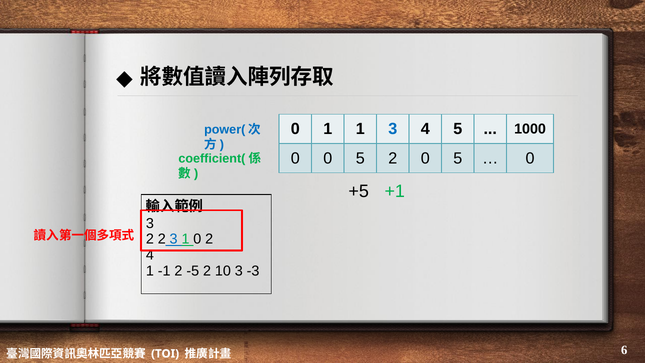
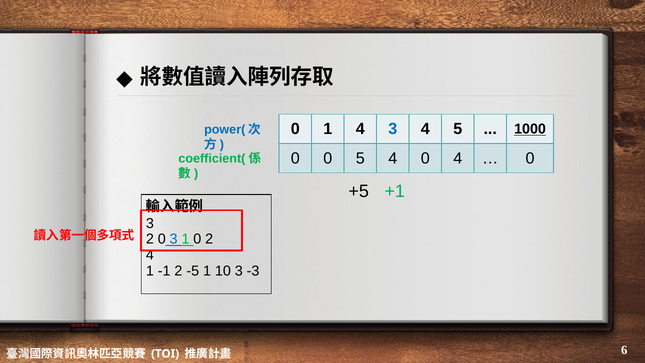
1 1: 1 -> 4 (360, 129)
1000 underline: none -> present (530, 129)
5 2: 2 -> 4 (393, 158)
5: 5 -> 4 (458, 158)
2 2: 2 -> 0 (162, 239)
-5 2: 2 -> 1 (207, 271)
